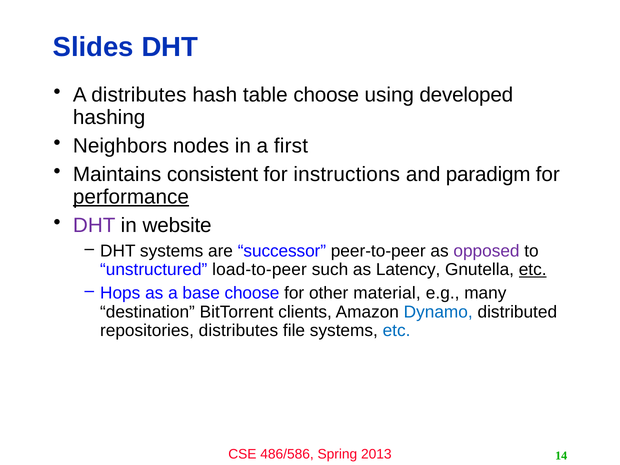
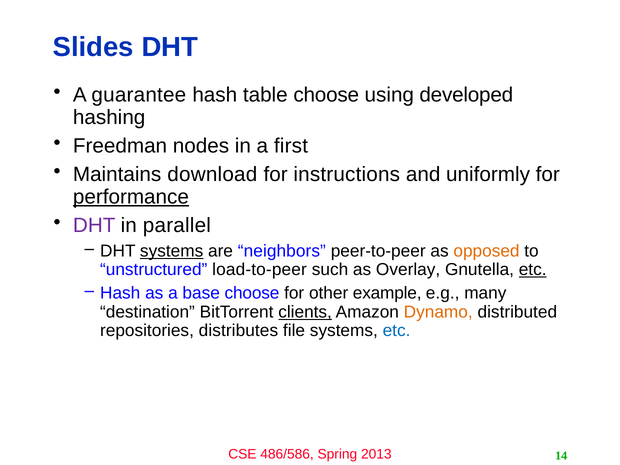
A distributes: distributes -> guarantee (139, 95)
Neighbors: Neighbors -> Freedman (120, 146)
consistent: consistent -> download (212, 174)
paradigm: paradigm -> uniformly (488, 174)
website: website -> parallel (177, 225)
systems underline: none -> present (172, 251)
successor: successor -> neighbors (282, 251)
opposed colour: purple -> orange (486, 251)
Latency: Latency -> Overlay (408, 270)
Hops: Hops -> Hash (120, 293)
material: material -> example (387, 293)
clients underline: none -> present (305, 312)
Dynamo colour: blue -> orange (438, 312)
